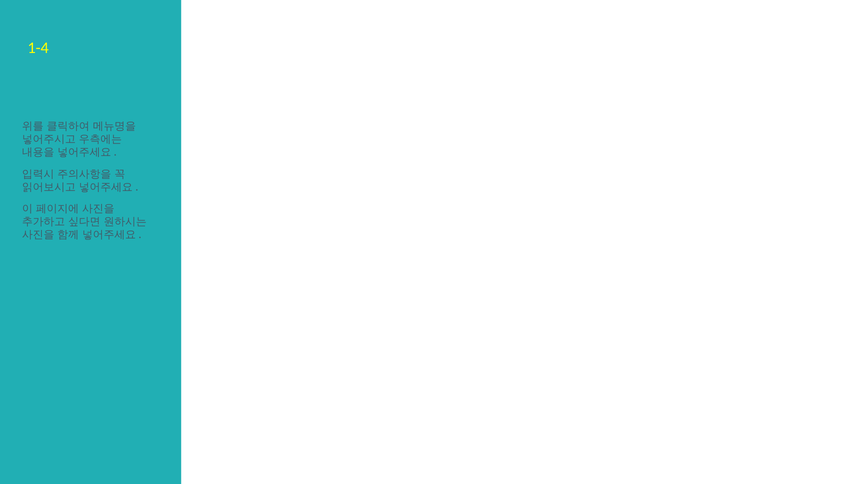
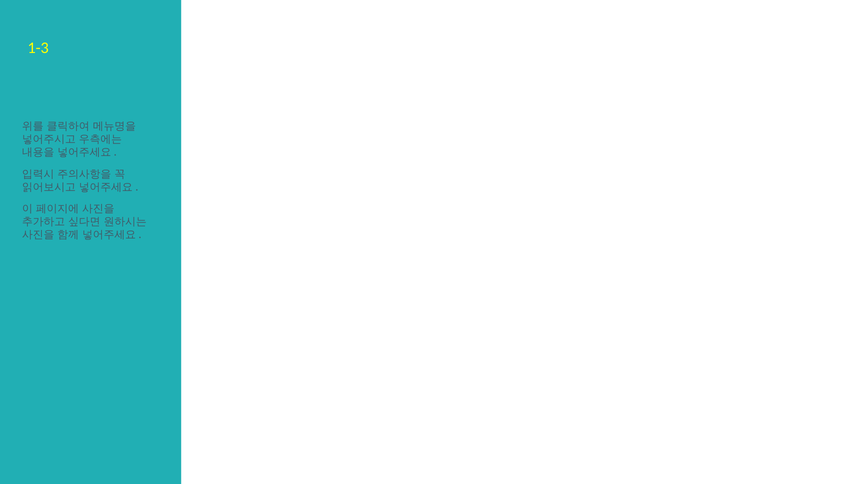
1-4: 1-4 -> 1-3 (38, 48)
